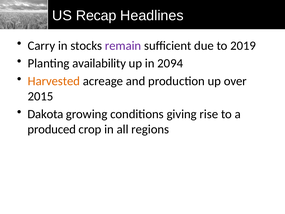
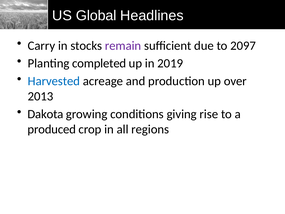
Recap: Recap -> Global (96, 16)
2019: 2019 -> 2097 (243, 46)
availability: availability -> completed (99, 63)
2094: 2094 -> 2019 (170, 63)
Harvested colour: orange -> blue (54, 81)
2015: 2015 -> 2013 (41, 96)
